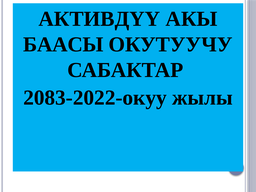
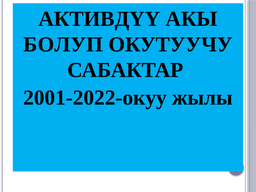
БААСЫ: БААСЫ -> БОЛУП (63, 44)
2083-2022-окуу: 2083-2022-окуу -> 2001-2022-окуу (95, 98)
